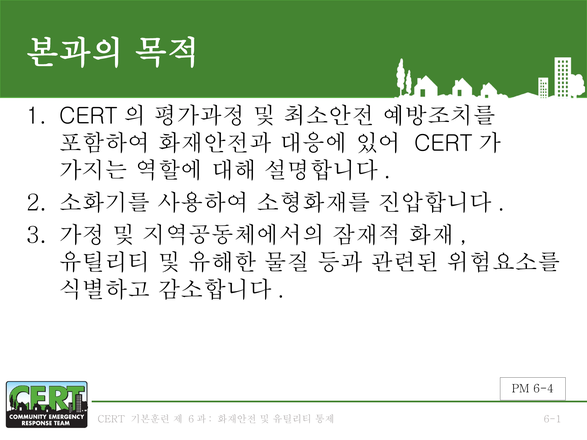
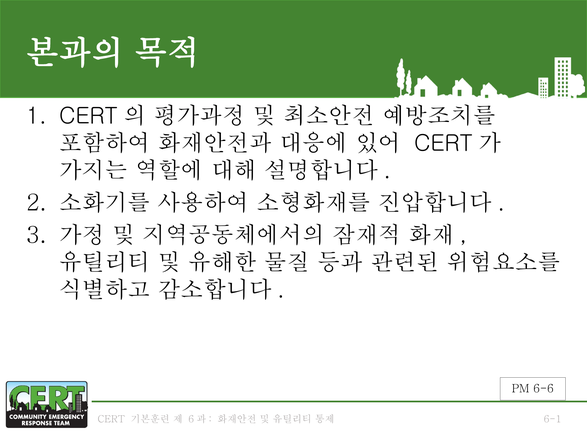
6-4: 6-4 -> 6-6 (544, 389)
